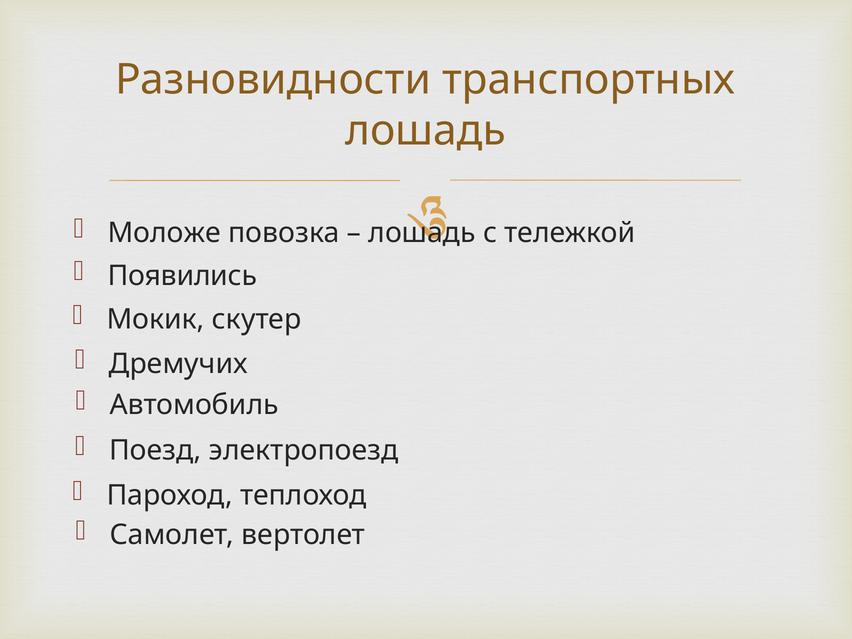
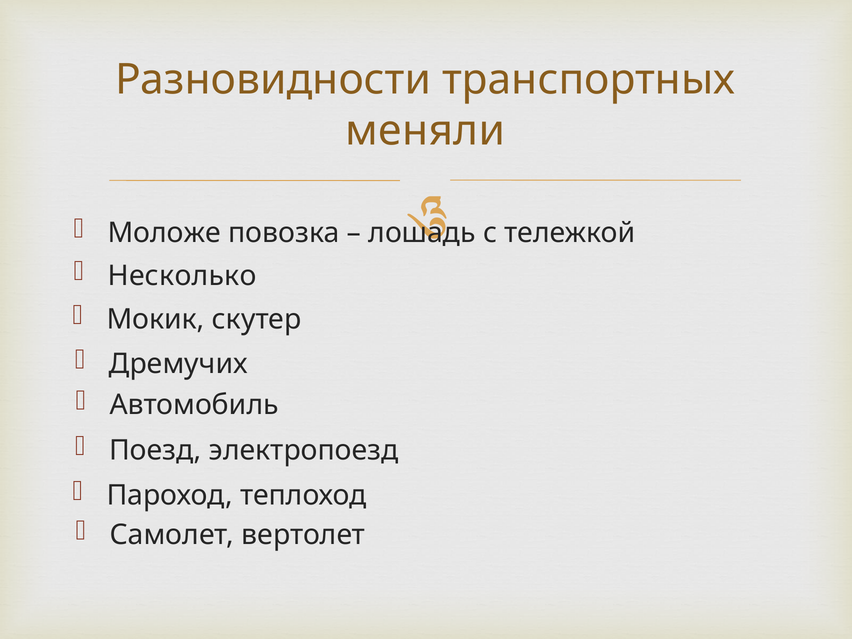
лошадь: лошадь -> меняли (425, 131)
Появились: Появились -> Несколько (182, 276)
